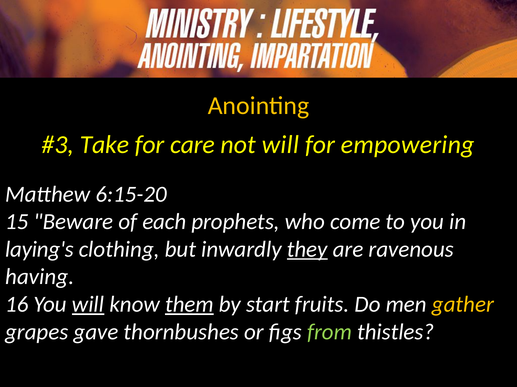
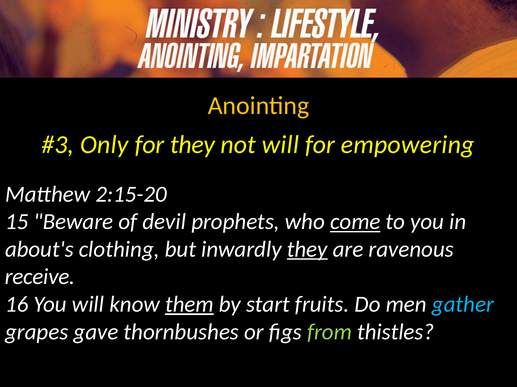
Take: Take -> Only (104, 145)
for care: care -> they (193, 145)
6:15-20: 6:15-20 -> 2:15-20 (131, 195)
each: each -> devil (164, 222)
come underline: none -> present (355, 222)
laying's: laying's -> about's (39, 250)
having: having -> receive (40, 277)
will underline: present -> none (88, 305)
gather colour: yellow -> light blue (463, 305)
